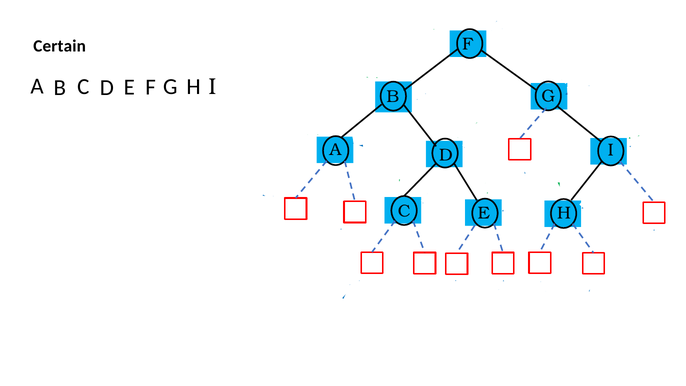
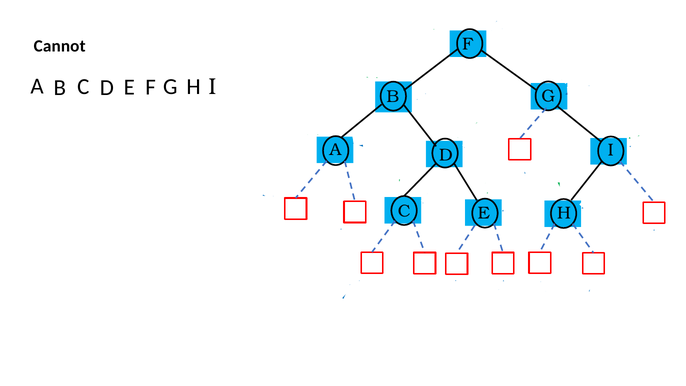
Certain: Certain -> Cannot (60, 46)
